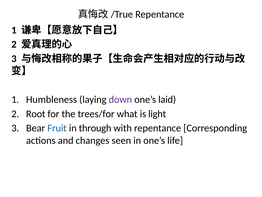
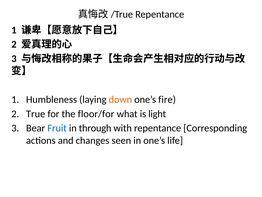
down colour: purple -> orange (120, 99)
laid: laid -> fire (167, 99)
Root: Root -> True (36, 114)
trees/for: trees/for -> floor/for (96, 114)
